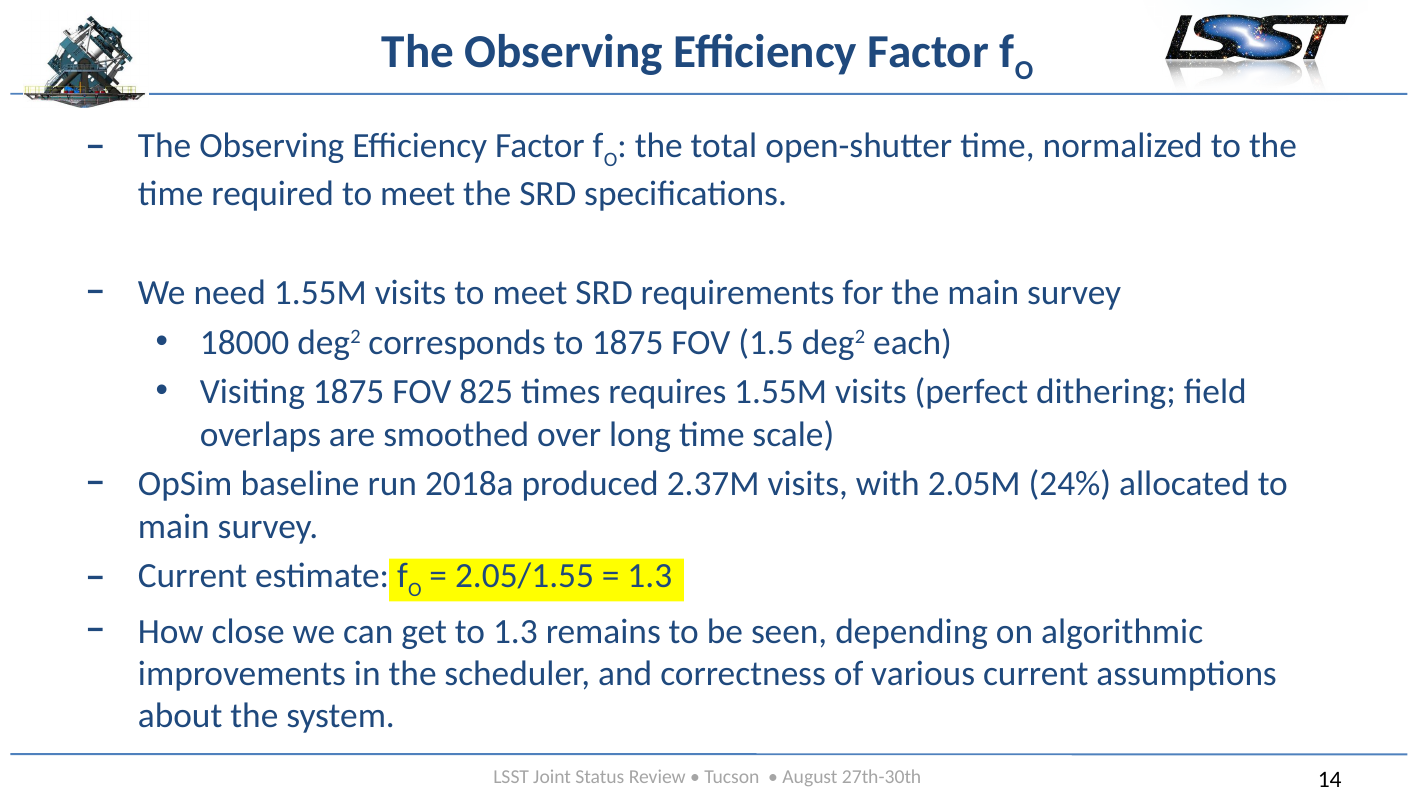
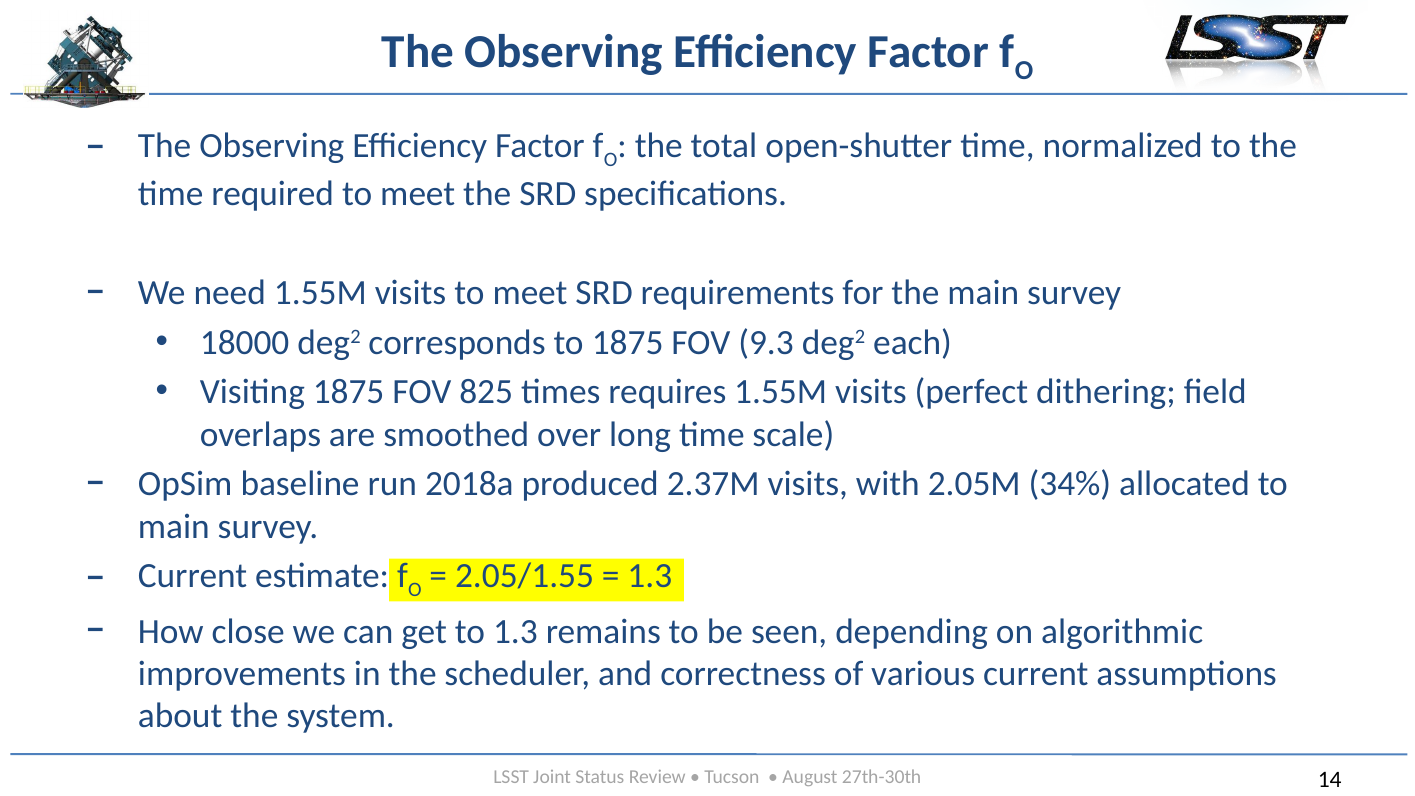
1.5: 1.5 -> 9.3 (766, 343)
24%: 24% -> 34% (1070, 484)
